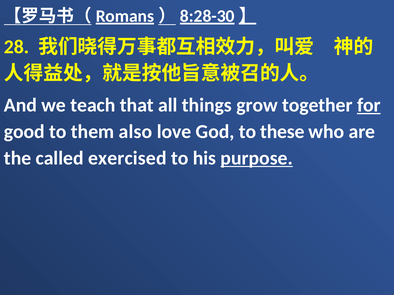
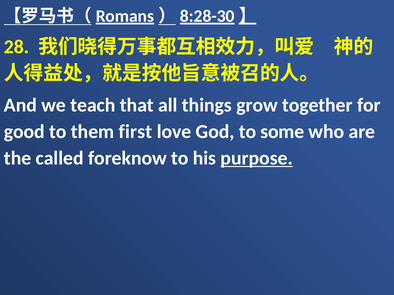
for underline: present -> none (369, 105)
also: also -> first (135, 132)
these: these -> some (282, 132)
exercised: exercised -> foreknow (127, 158)
